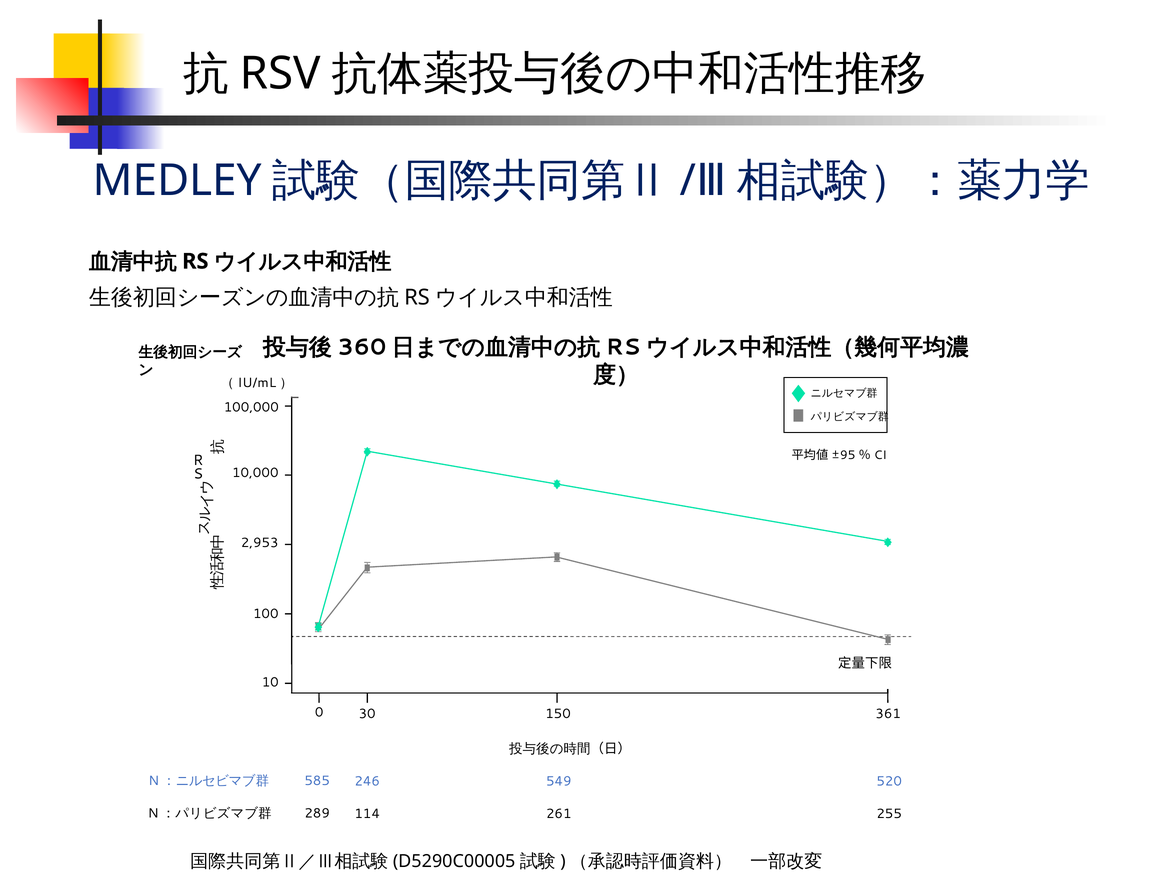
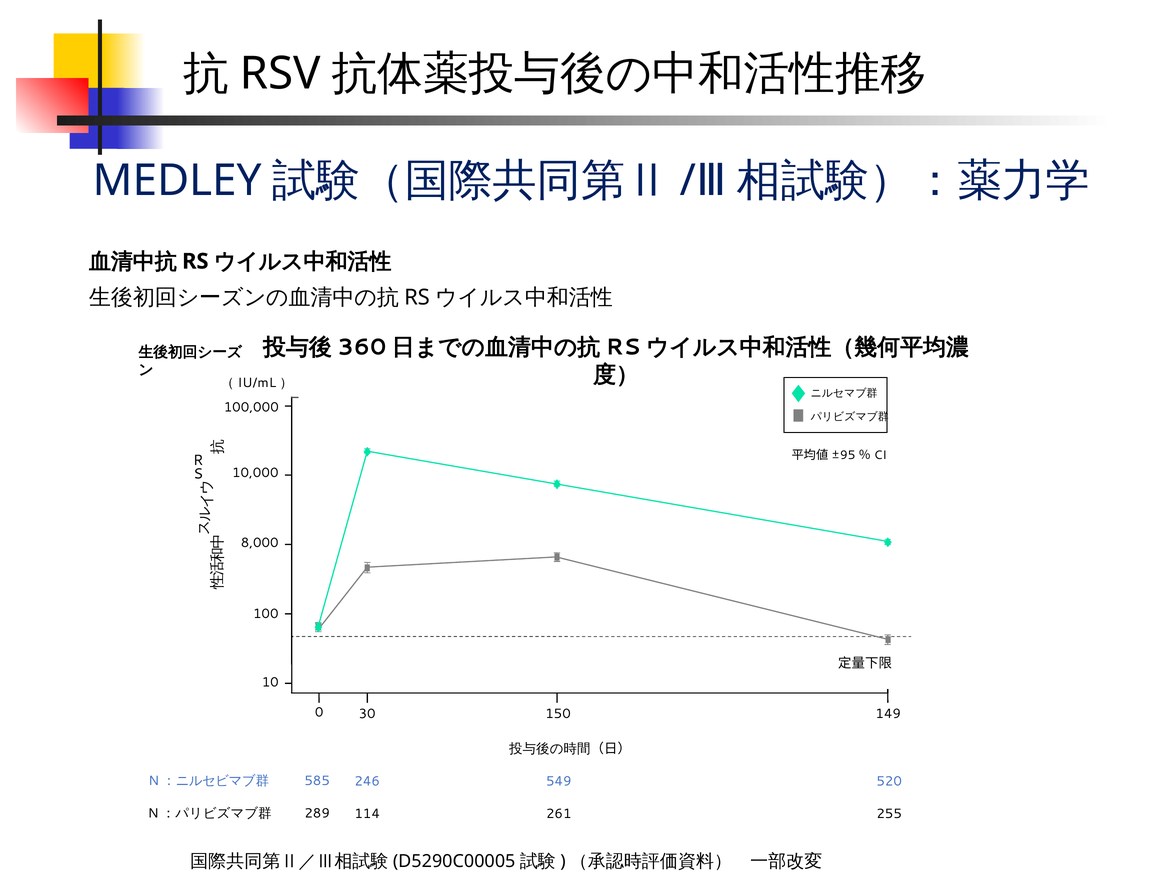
2,953: 2,953 -> 8,000 (260, 543)
361: 361 -> 149 (888, 714)
